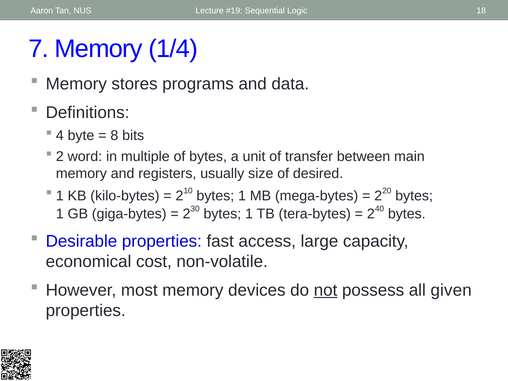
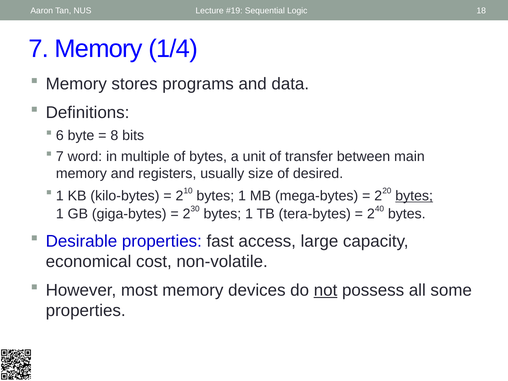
4: 4 -> 6 (60, 135)
2: 2 -> 7 (60, 157)
bytes underline: none -> present (414, 196)
given: given -> some (451, 290)
